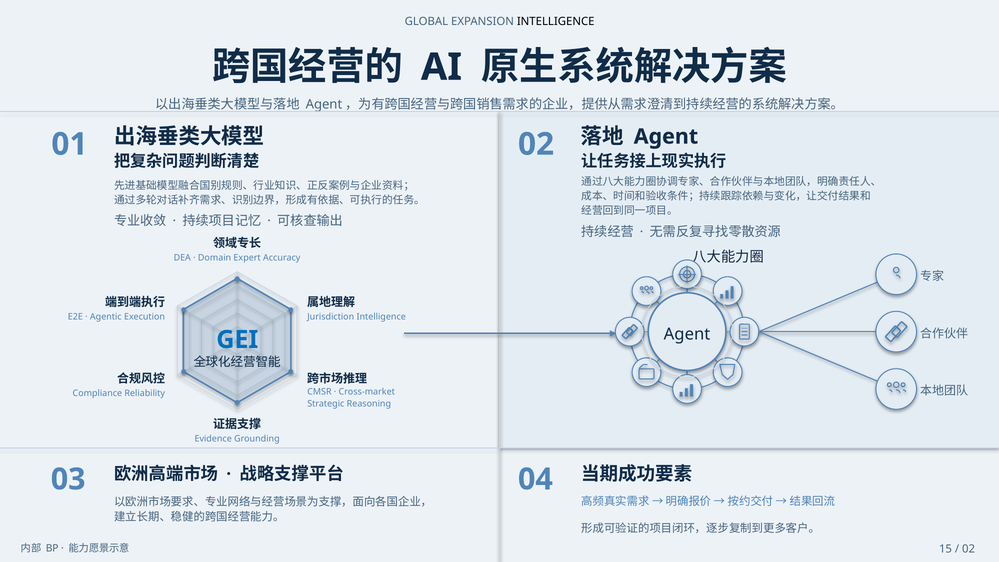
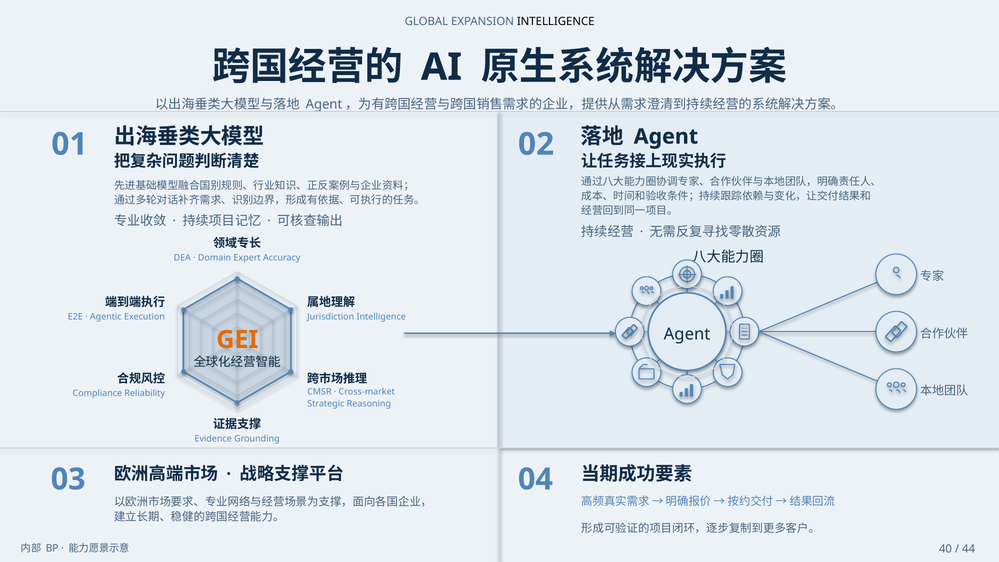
GEI colour: blue -> orange (237, 340)
15: 15 -> 40 (945, 549)
02: 02 -> 44 (969, 549)
